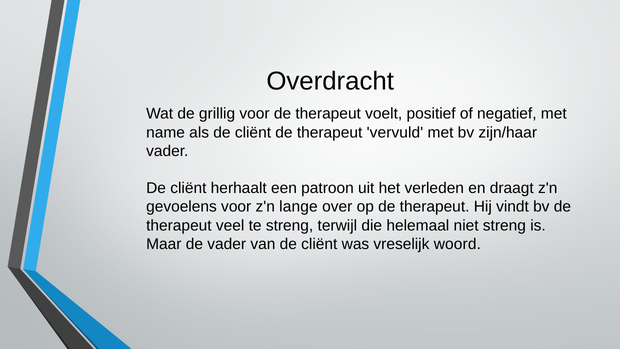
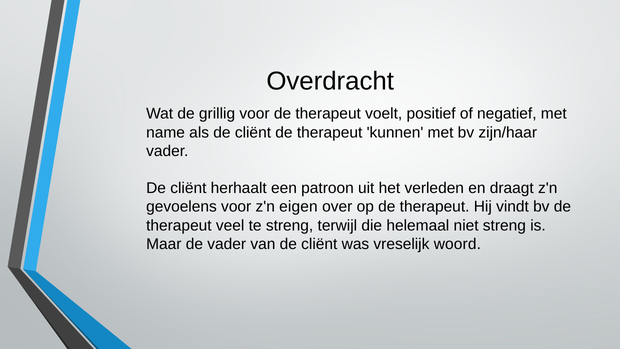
vervuld: vervuld -> kunnen (395, 132)
lange: lange -> eigen (298, 207)
